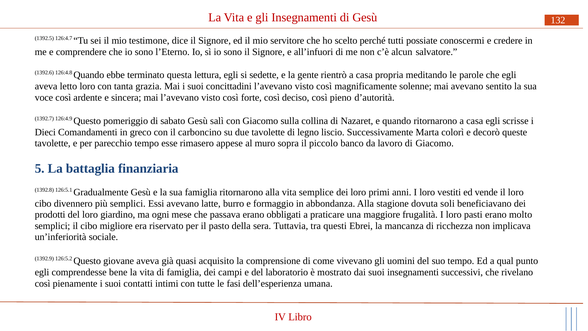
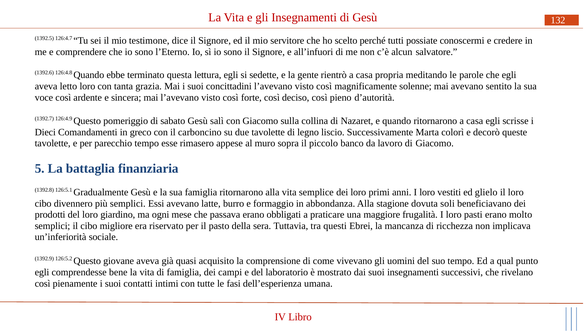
vende: vende -> glielo (486, 192)
